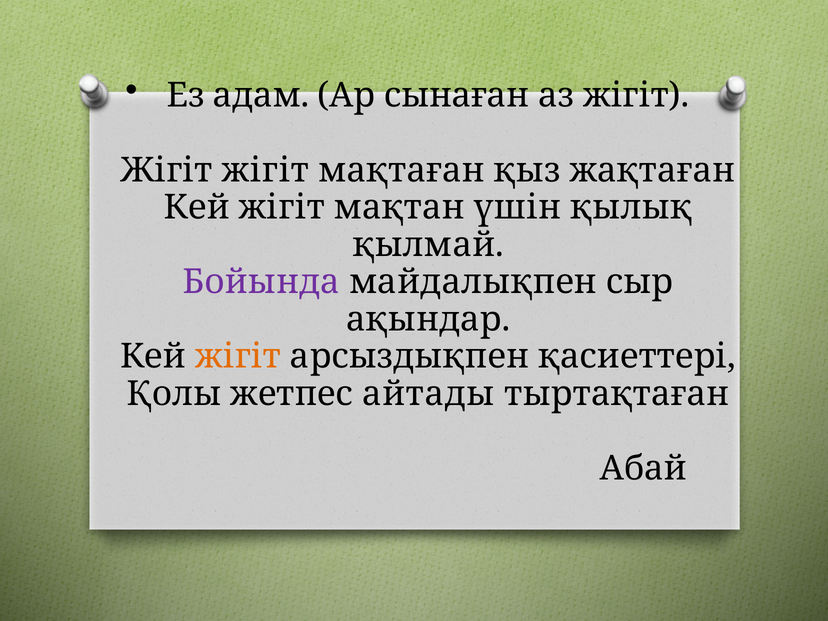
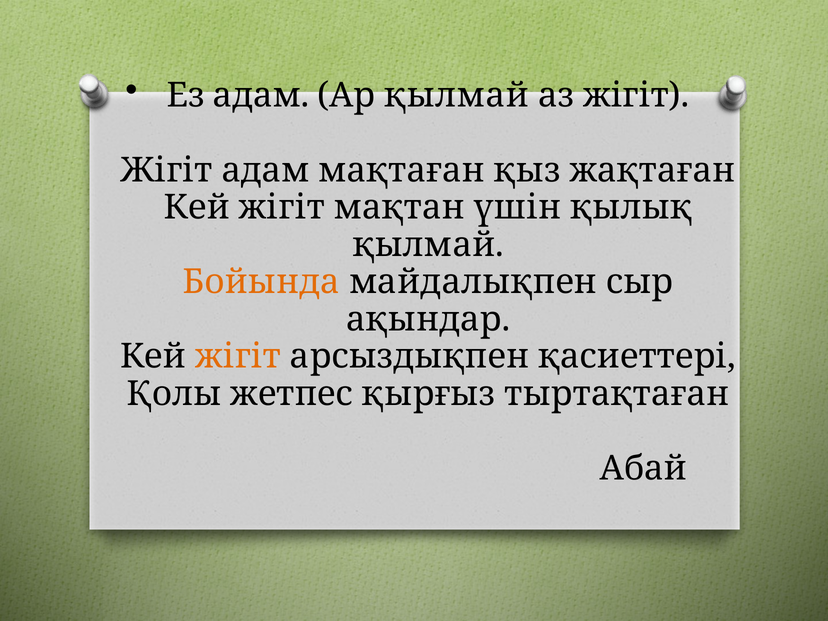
Ар сынаған: сынаған -> қылмай (457, 96)
жігіт: жігіт -> адам (266, 170)
Бойында colour: purple -> orange (261, 282)
айтады: айтады -> қырғыз (429, 394)
